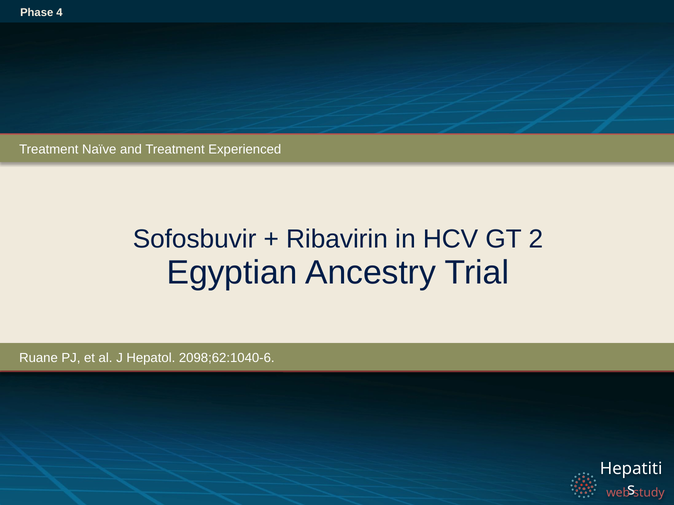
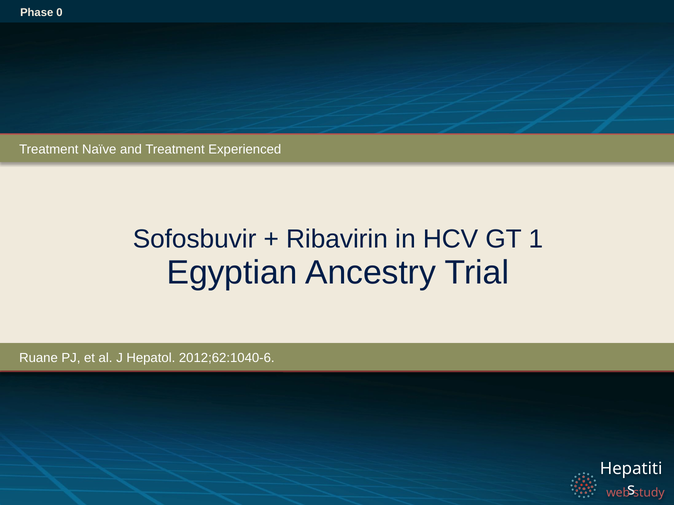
4: 4 -> 0 (59, 12)
2: 2 -> 1 (536, 239)
2098;62:1040-6: 2098;62:1040-6 -> 2012;62:1040-6 (227, 358)
